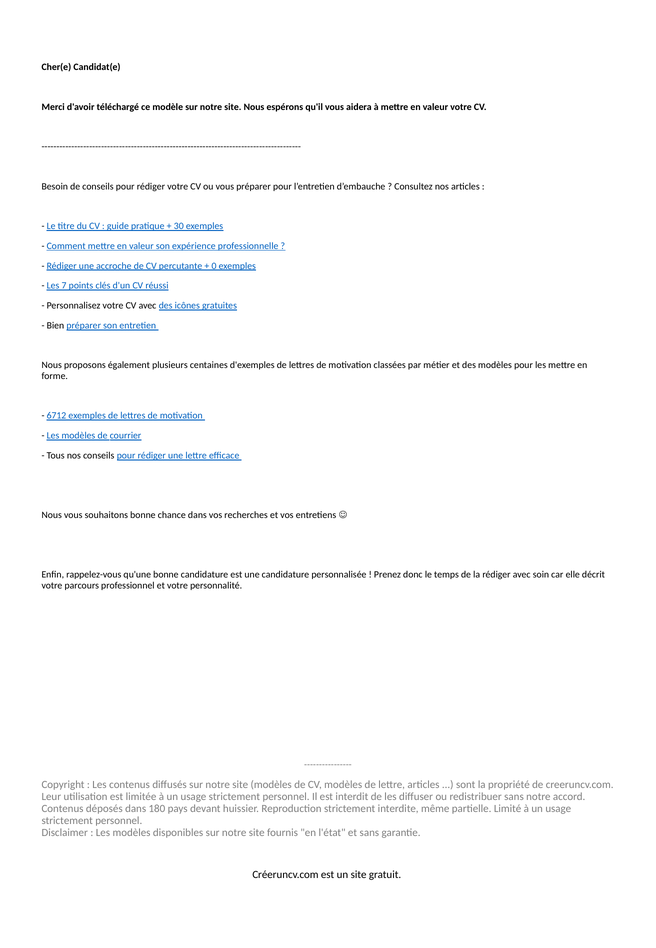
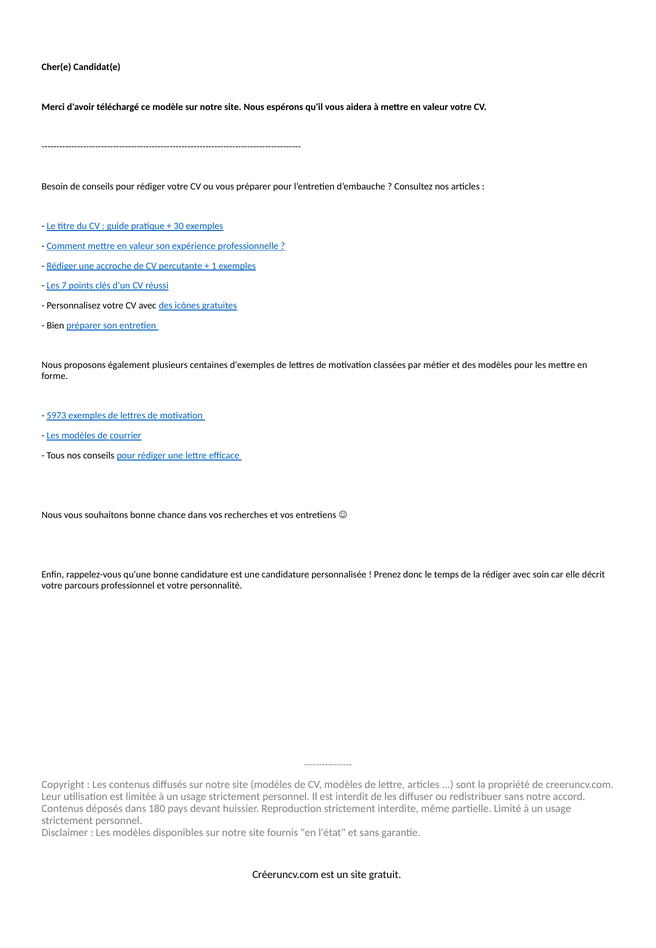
0: 0 -> 1 (214, 266)
6712: 6712 -> 5973 (56, 416)
